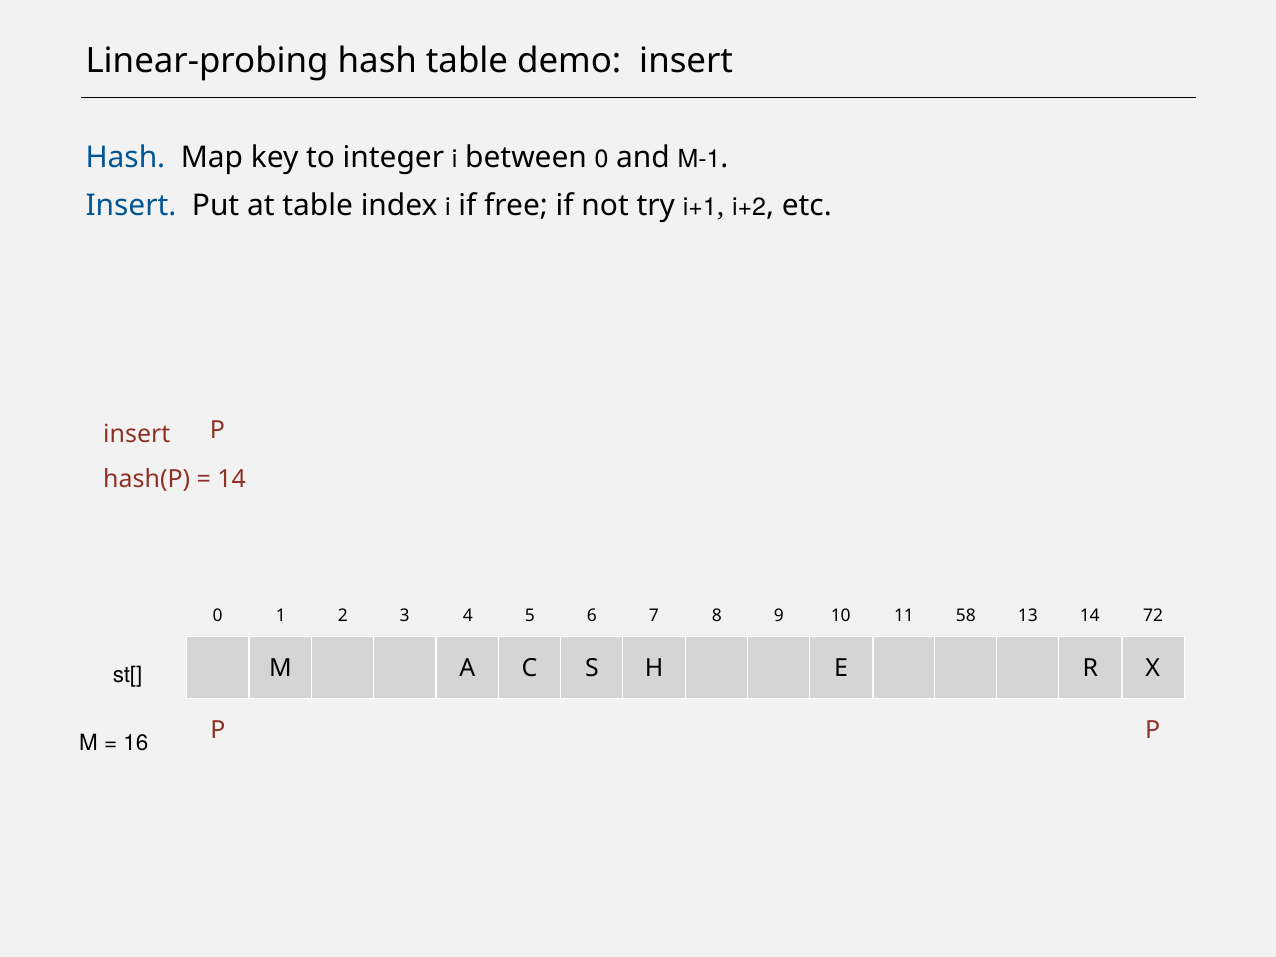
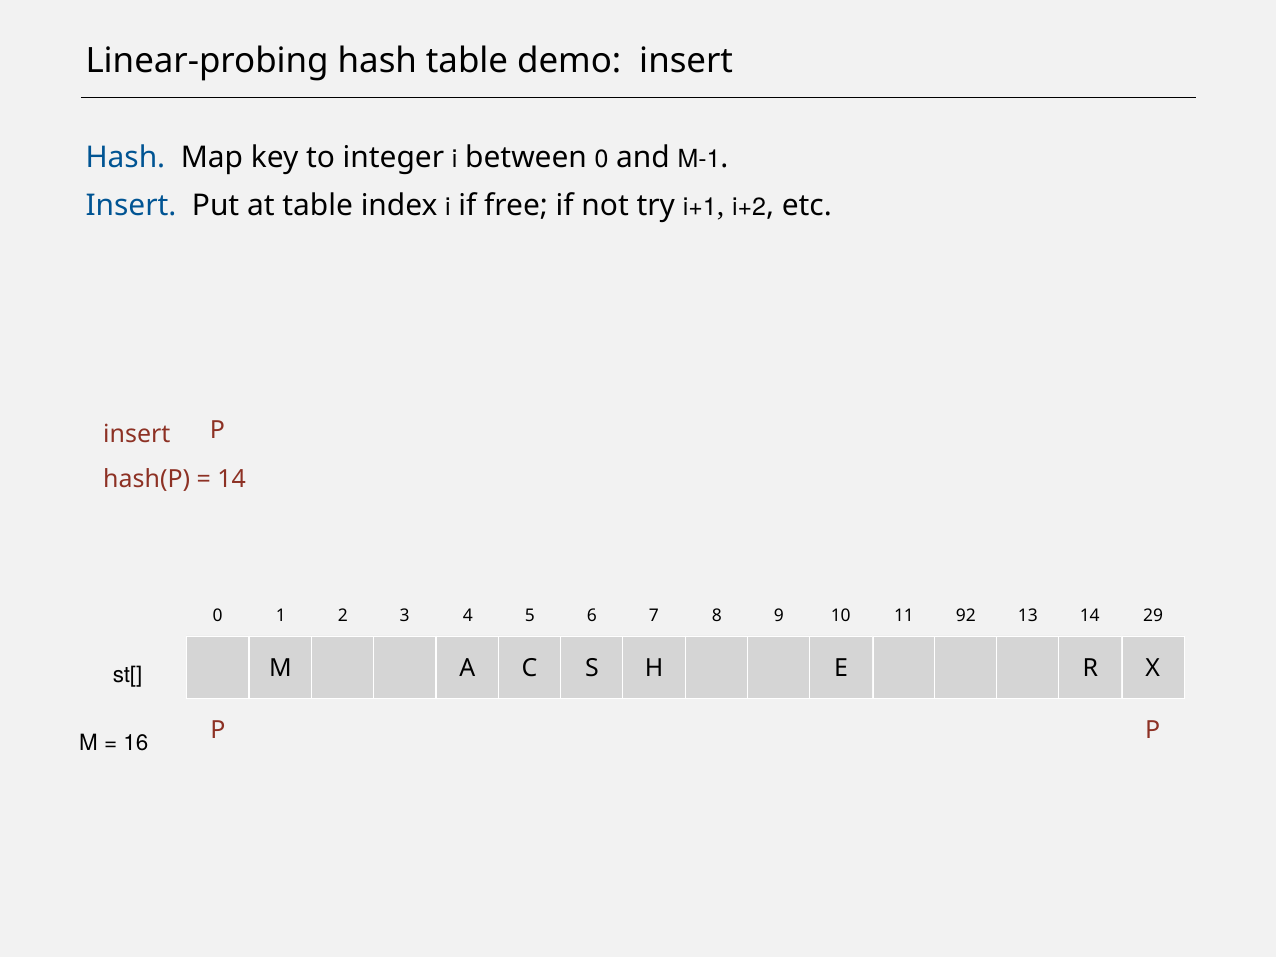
58: 58 -> 92 (966, 616)
72: 72 -> 29 (1153, 616)
